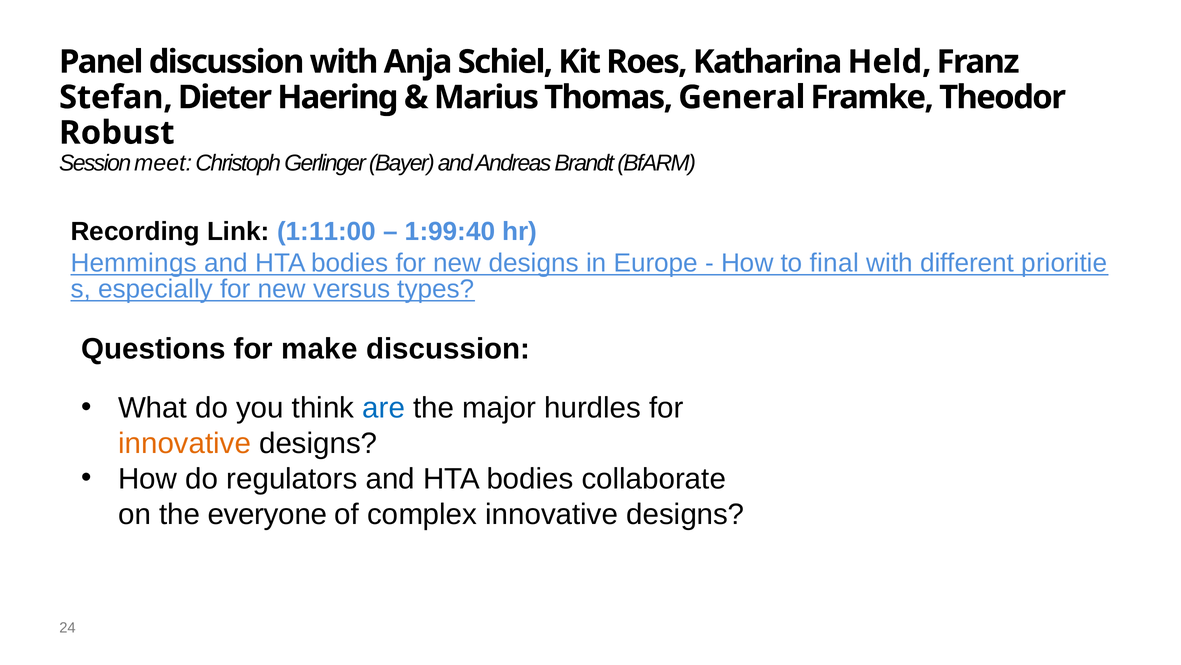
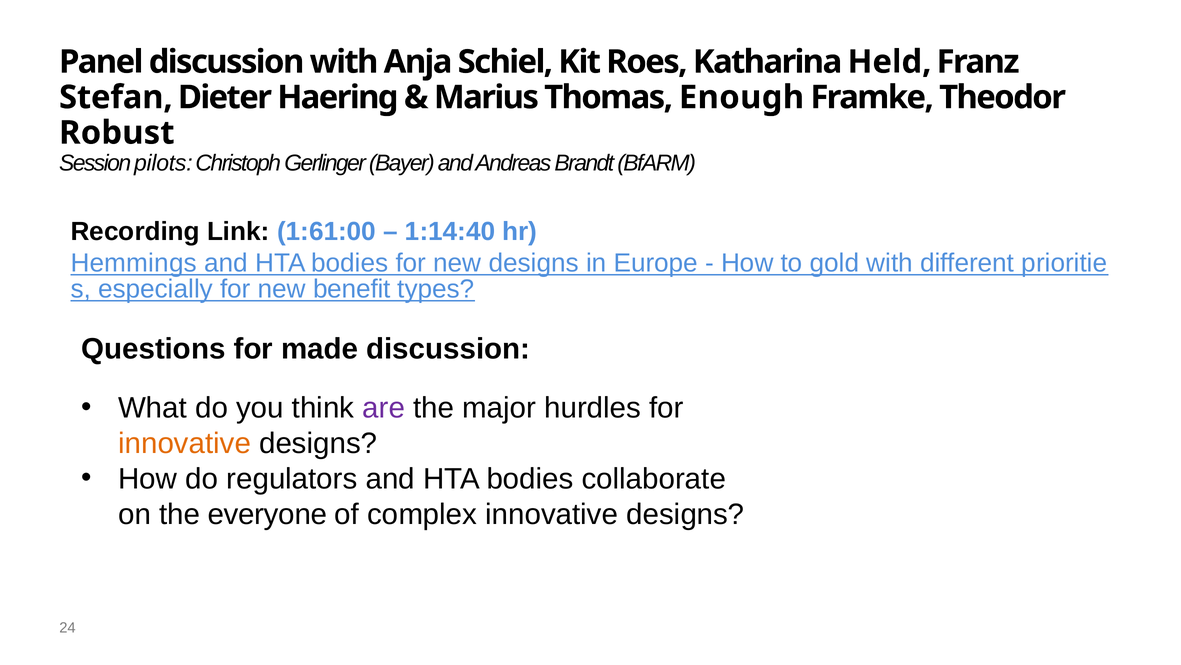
General: General -> Enough (742, 97)
meet: meet -> pilots (163, 163)
1:11:00: 1:11:00 -> 1:61:00 (327, 231)
1:99:40: 1:99:40 -> 1:14:40 (450, 231)
final: final -> gold (834, 263)
versus: versus -> benefit (352, 289)
make: make -> made (320, 348)
are colour: blue -> purple (384, 407)
